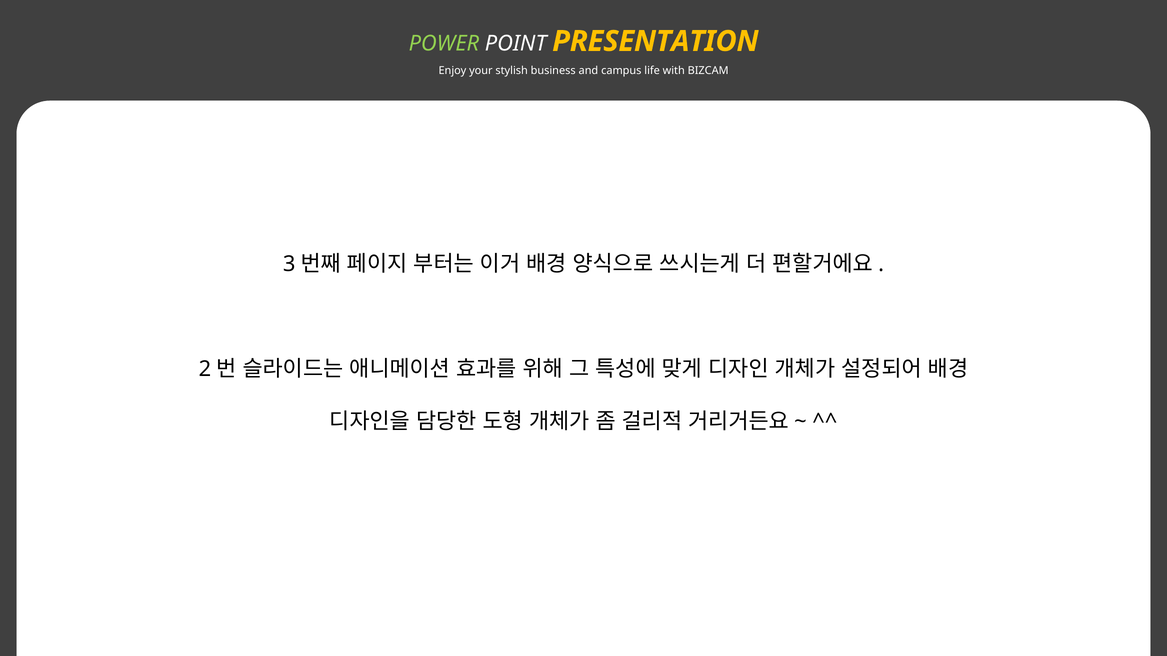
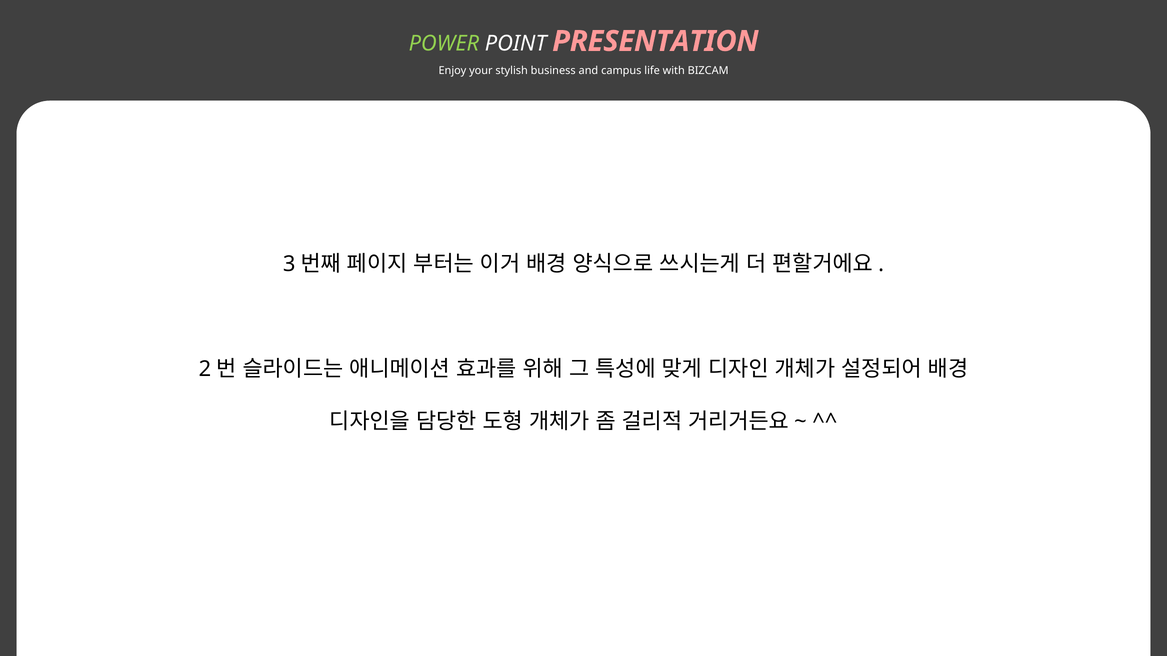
PRESENTATION colour: yellow -> pink (655, 41)
